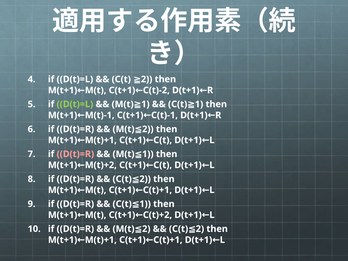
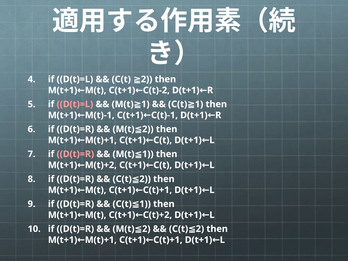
D(t)=L colour: light green -> pink (75, 104)
